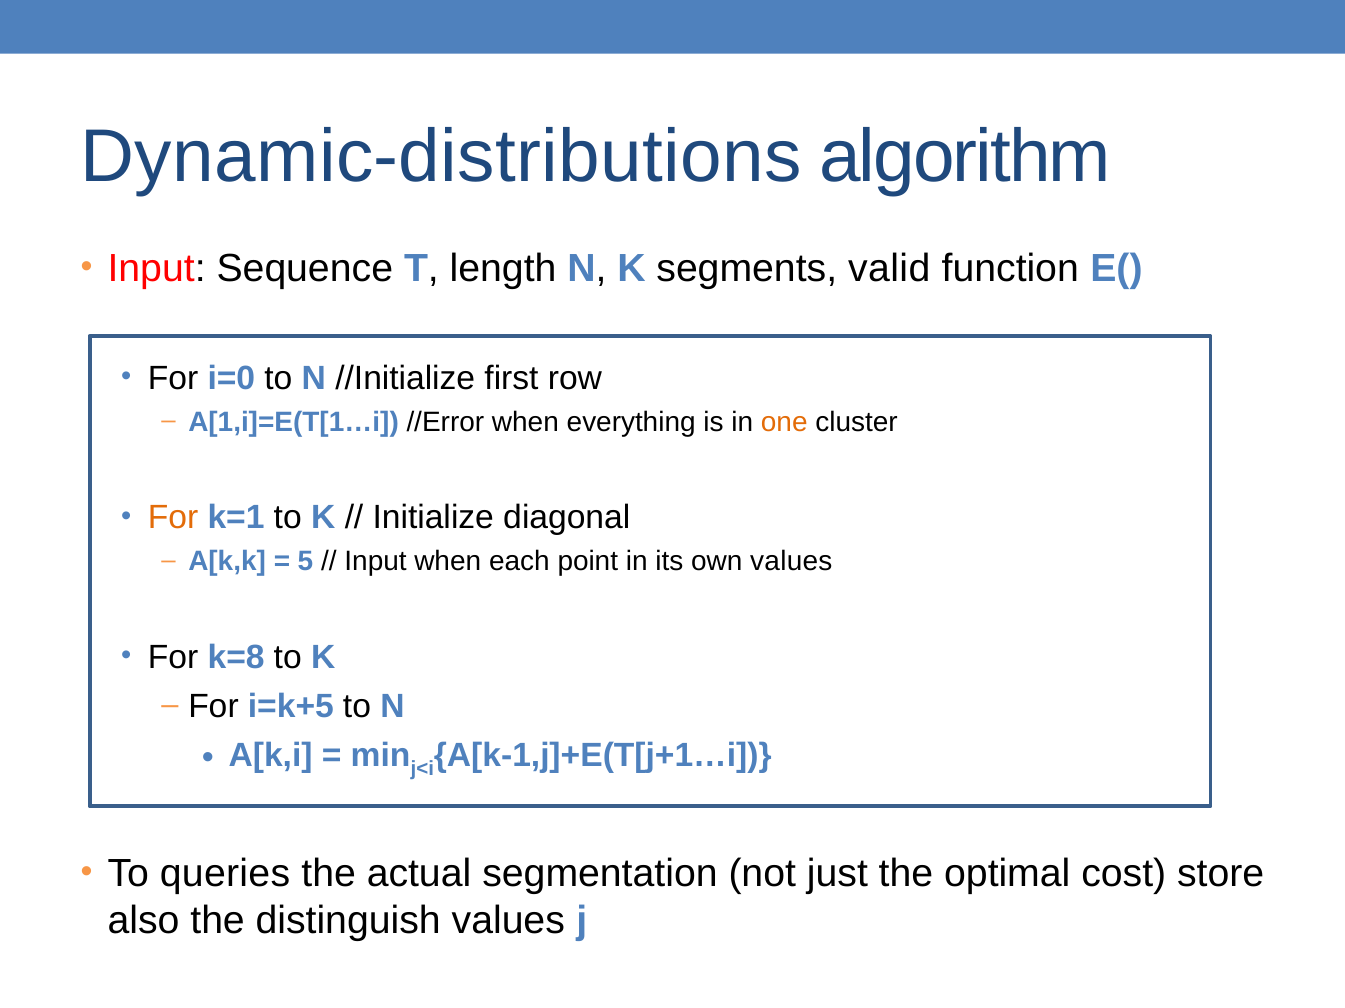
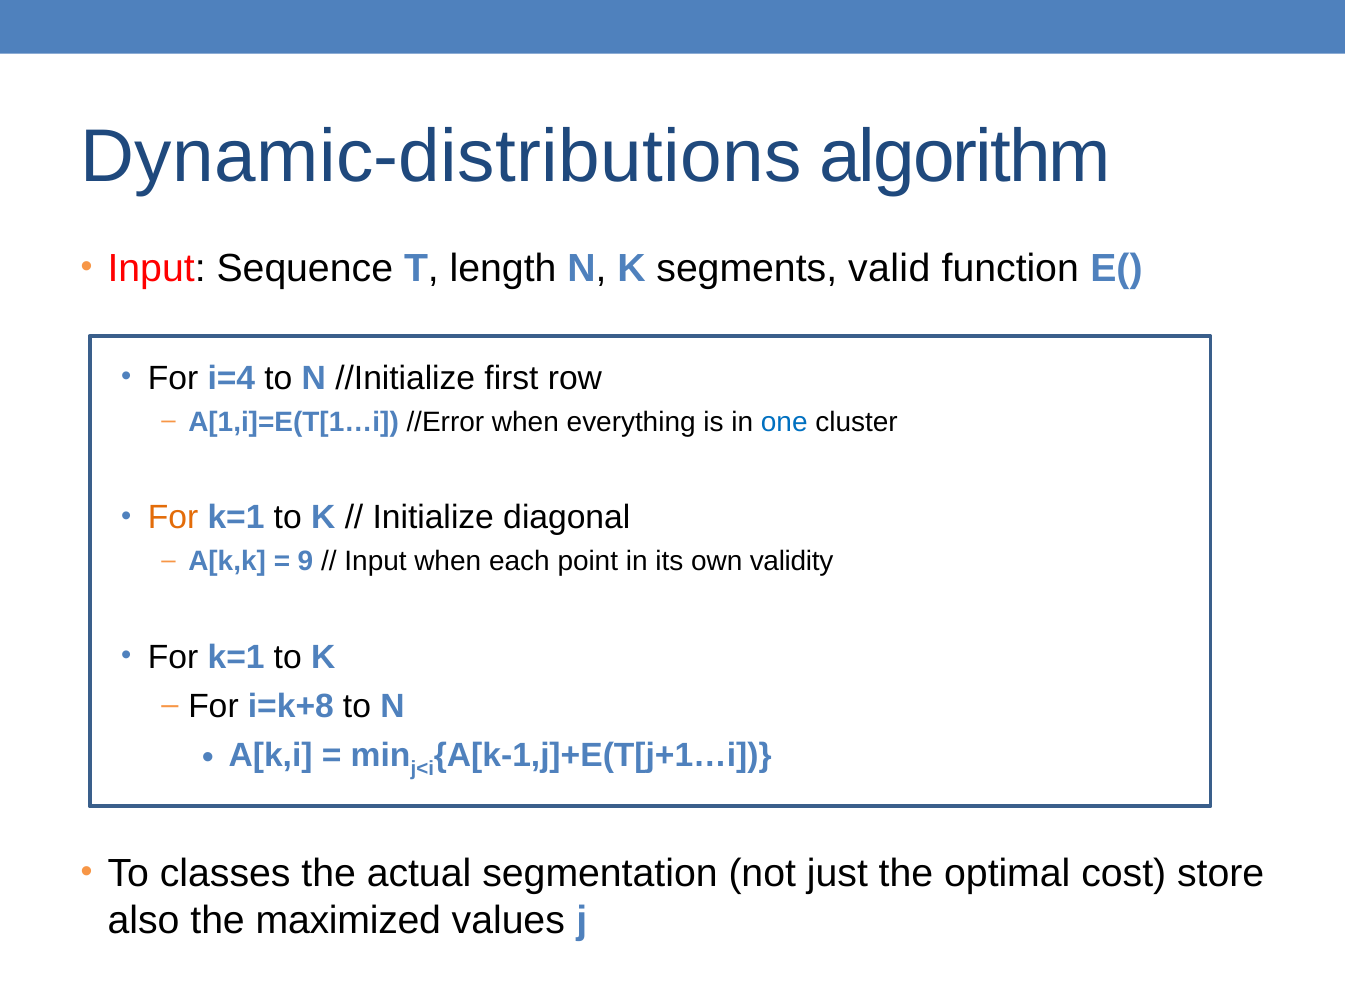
i=0: i=0 -> i=4 (231, 378)
one colour: orange -> blue (784, 422)
5: 5 -> 9 (306, 562)
own values: values -> validity (792, 562)
k=8: k=8 -> k=1 (236, 658)
i=k+5: i=k+5 -> i=k+8 (291, 707)
queries: queries -> classes (225, 875)
distinguish: distinguish -> maximized (348, 922)
